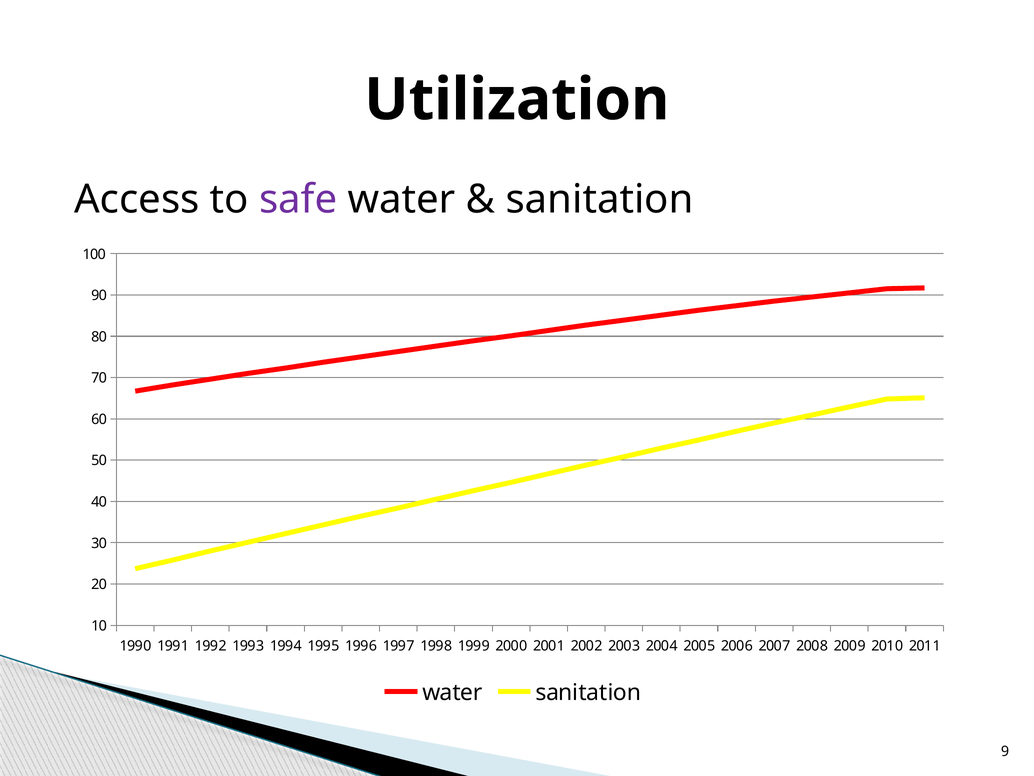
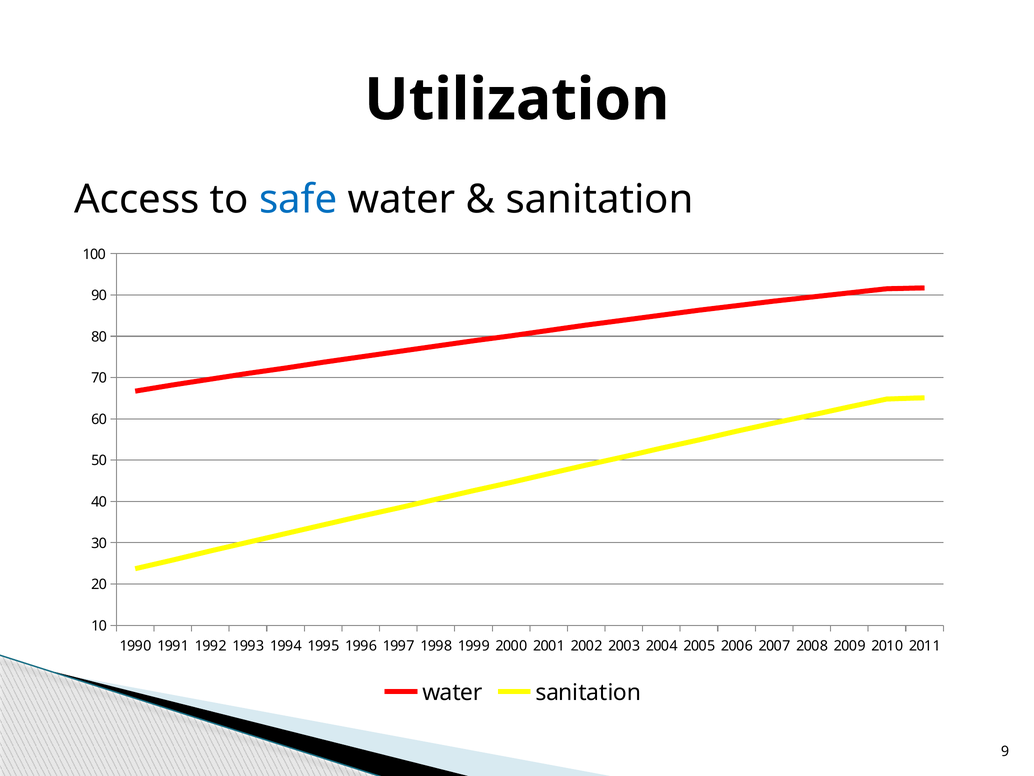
safe colour: purple -> blue (298, 199)
